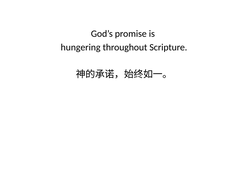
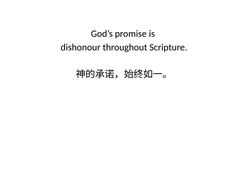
hungering: hungering -> dishonour (81, 47)
